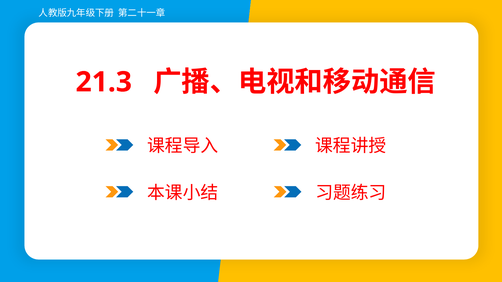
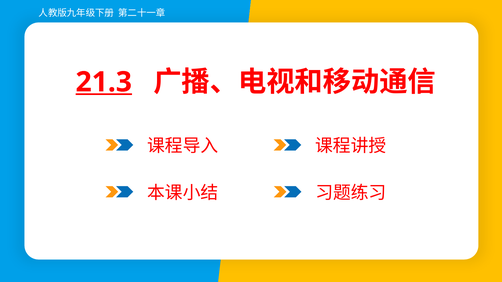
21.3 underline: none -> present (104, 82)
